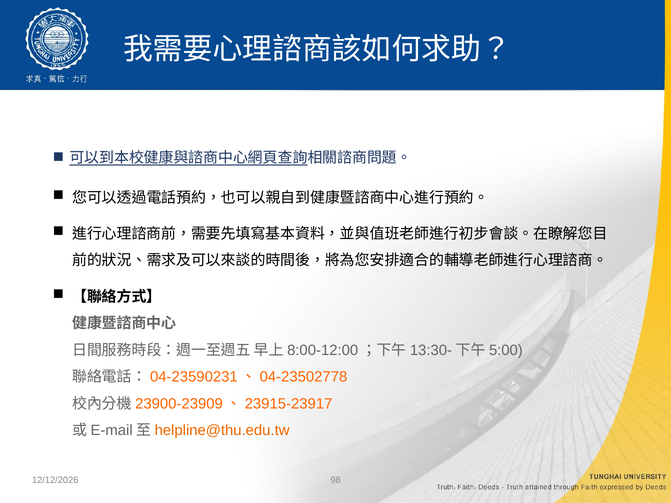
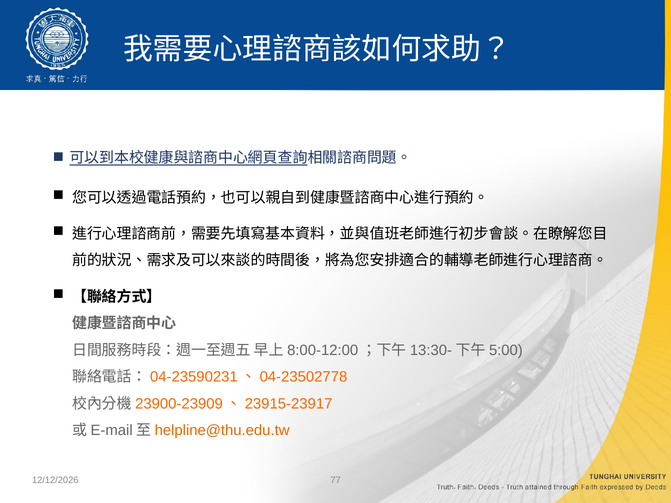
98: 98 -> 77 (336, 480)
